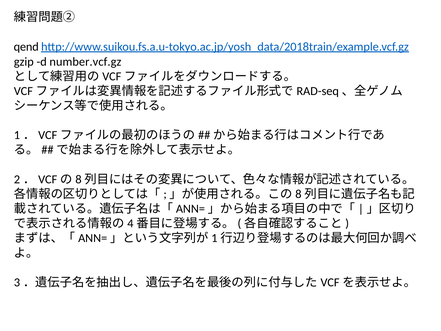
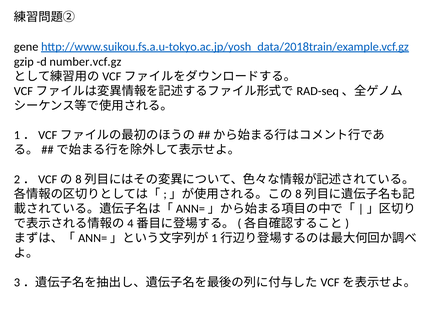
qend: qend -> gene (26, 47)
